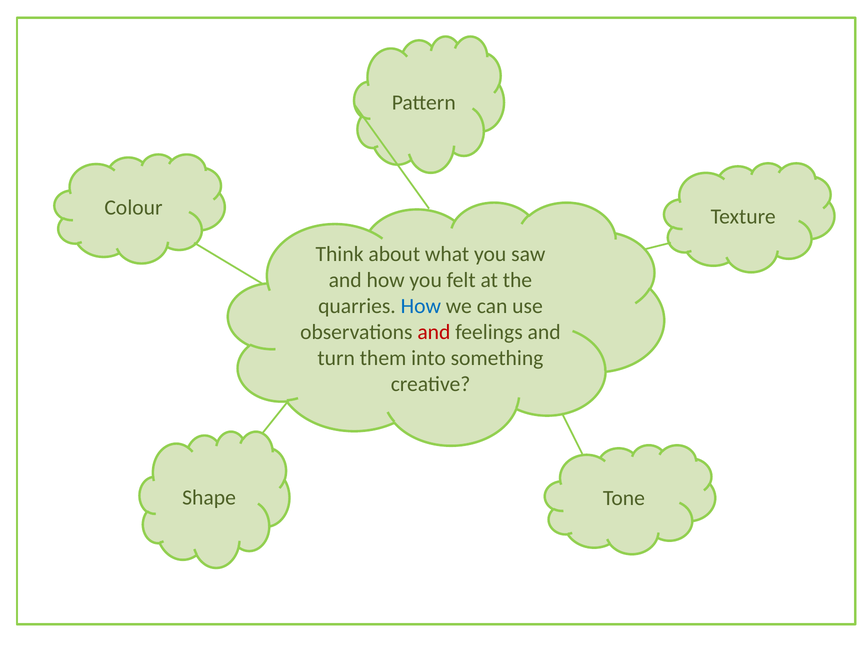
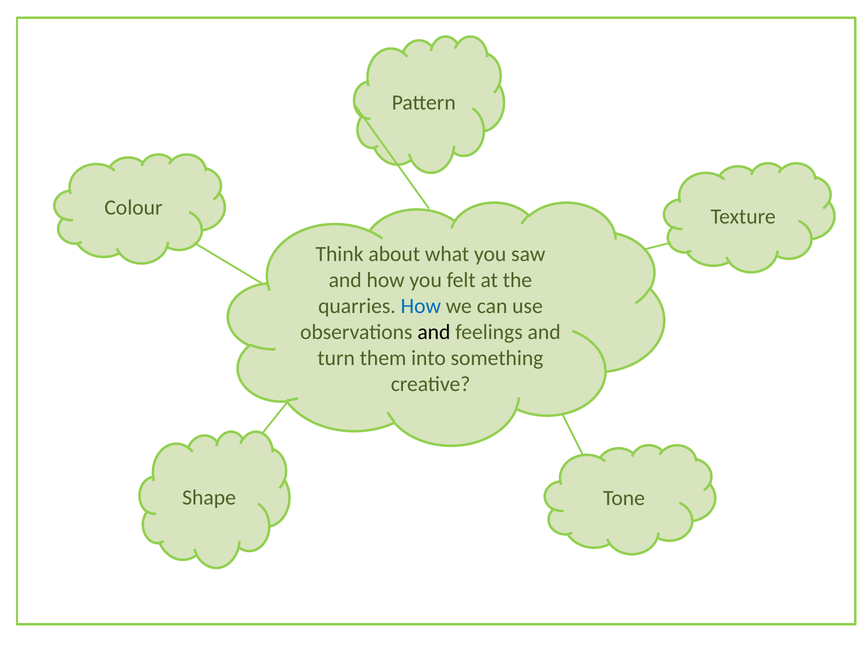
and colour: red -> black (434, 332)
